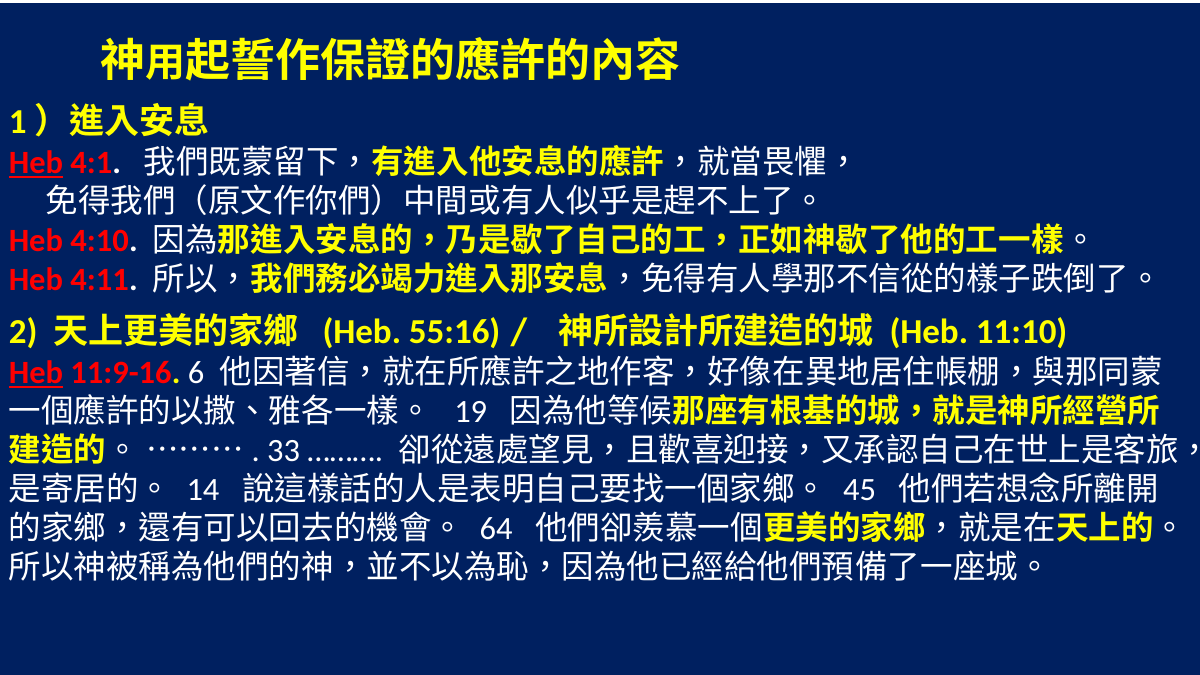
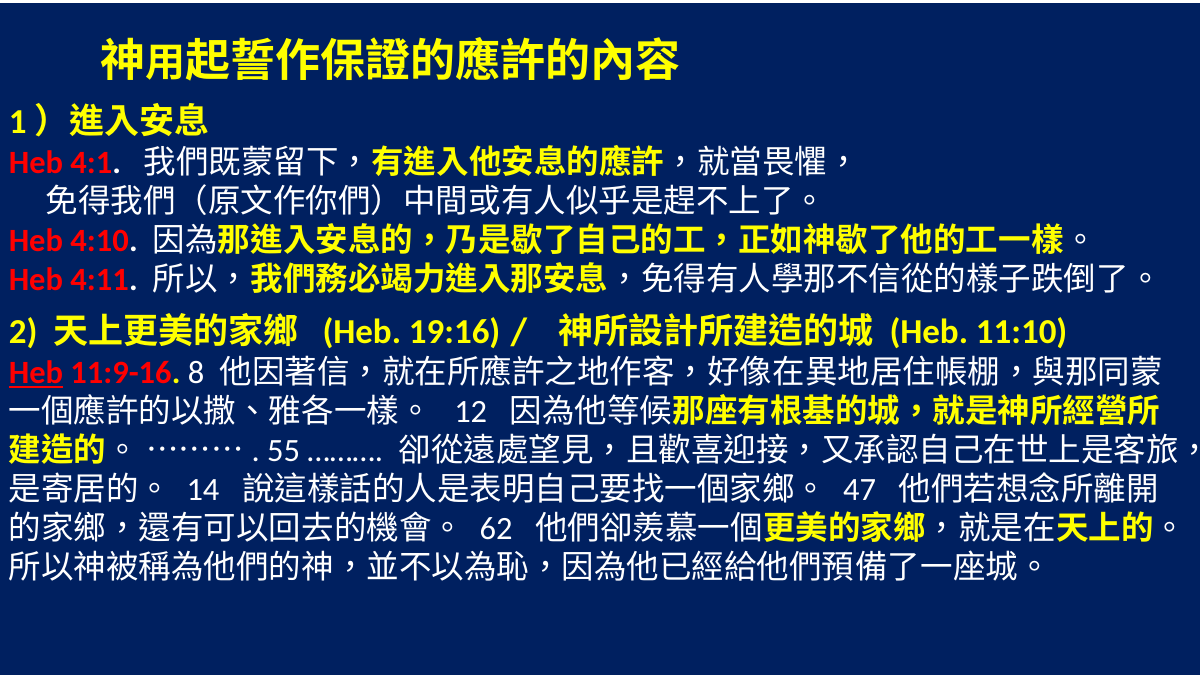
Heb underline: present -> none (36, 163)
55:16: 55:16 -> 19:16 (455, 332)
6: 6 -> 8 (196, 373)
19: 19 -> 12 (471, 412)
33: 33 -> 55 (284, 451)
45: 45 -> 47 (860, 490)
64: 64 -> 62 (496, 529)
